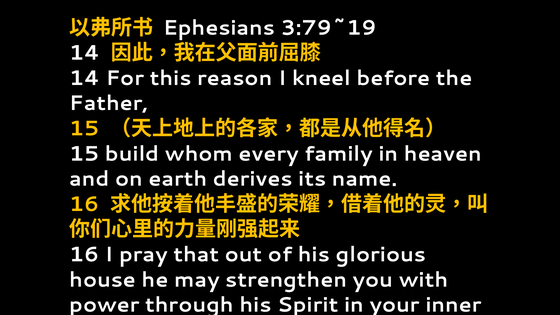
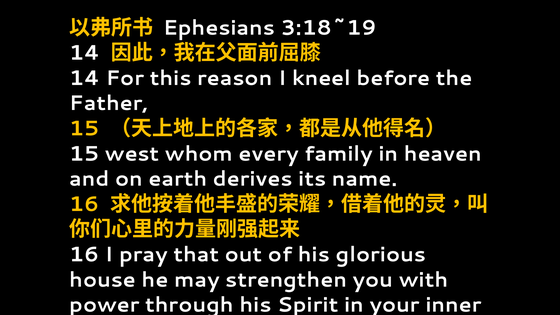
3:79~19: 3:79~19 -> 3:18~19 (329, 28)
build: build -> west (132, 154)
